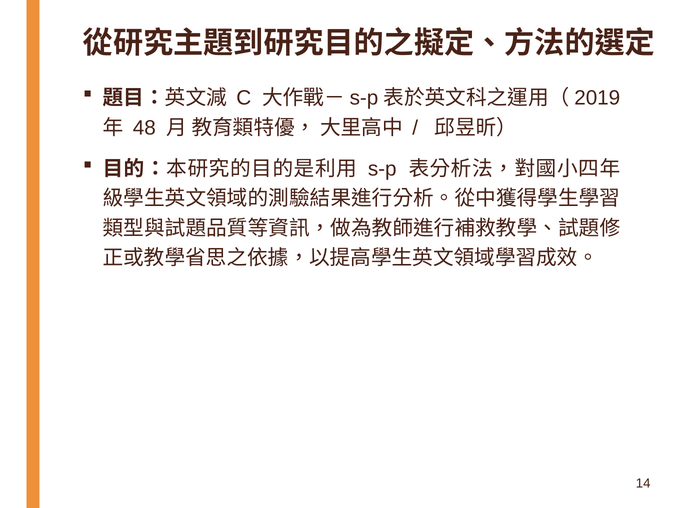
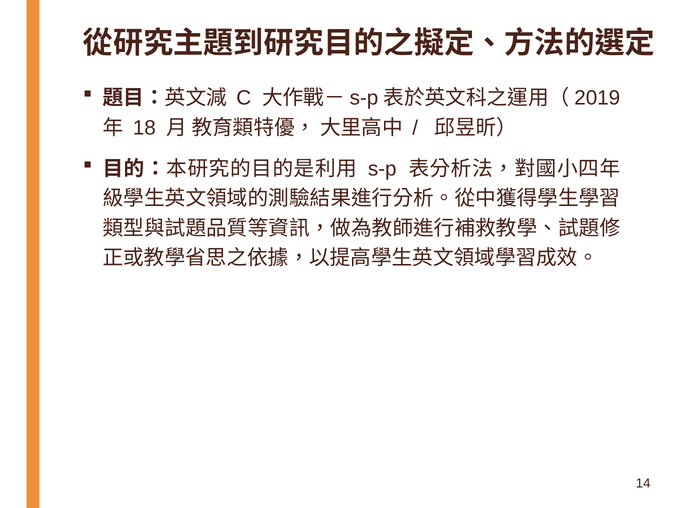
48: 48 -> 18 (144, 128)
